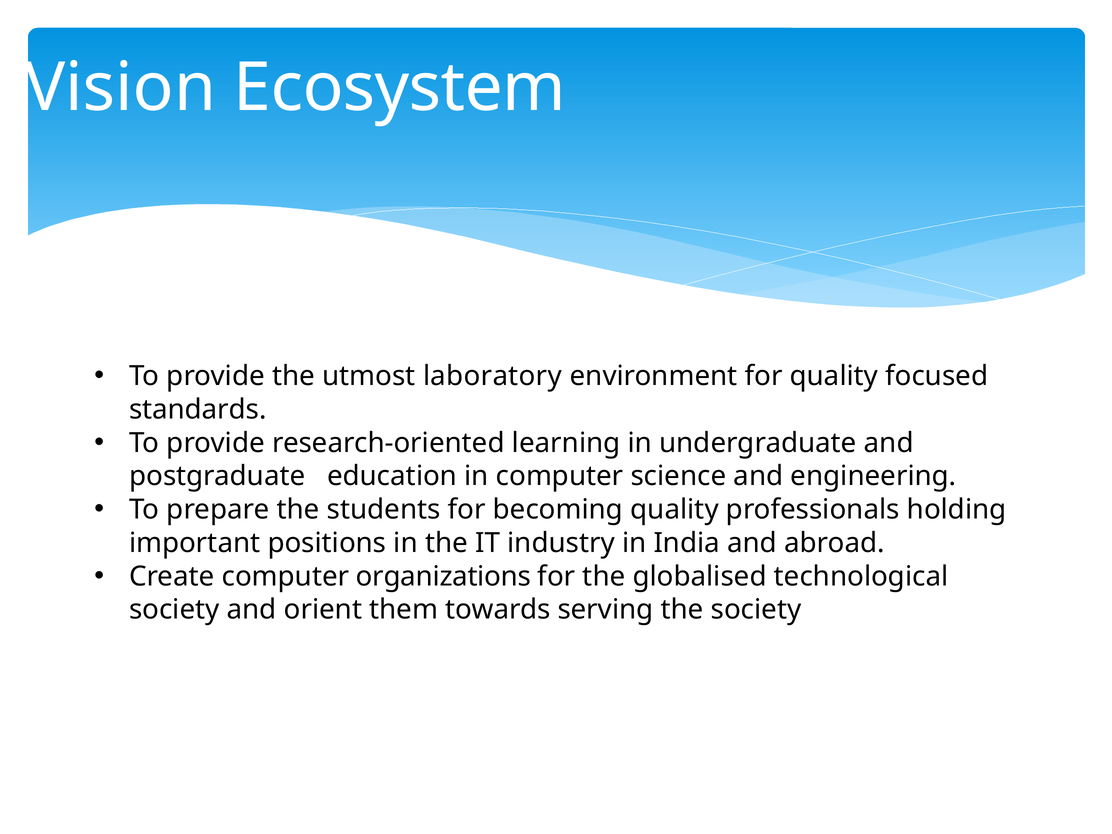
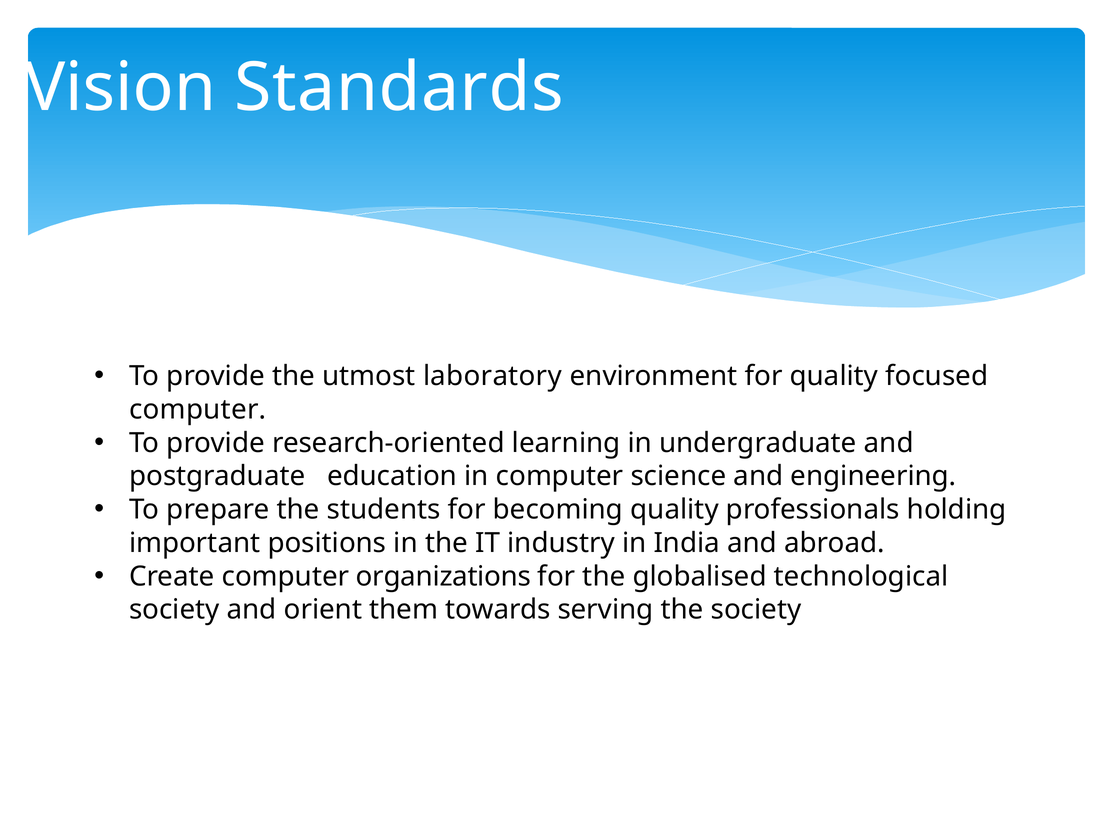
Ecosystem: Ecosystem -> Standards (399, 88)
standards: standards -> computer (198, 410)
